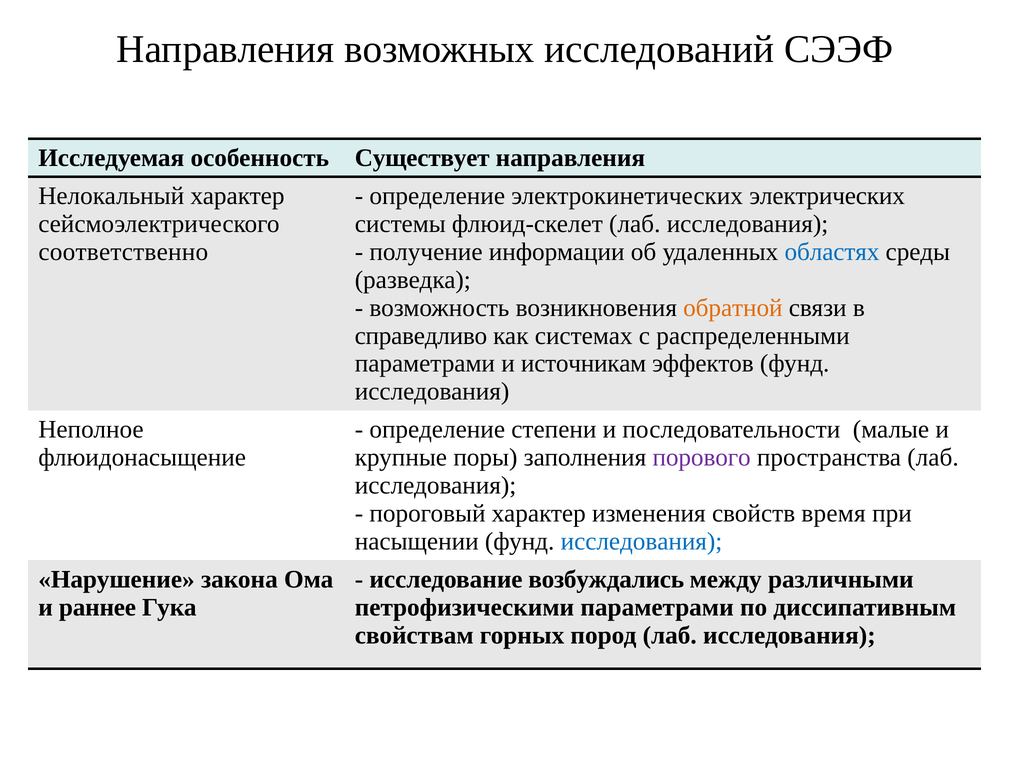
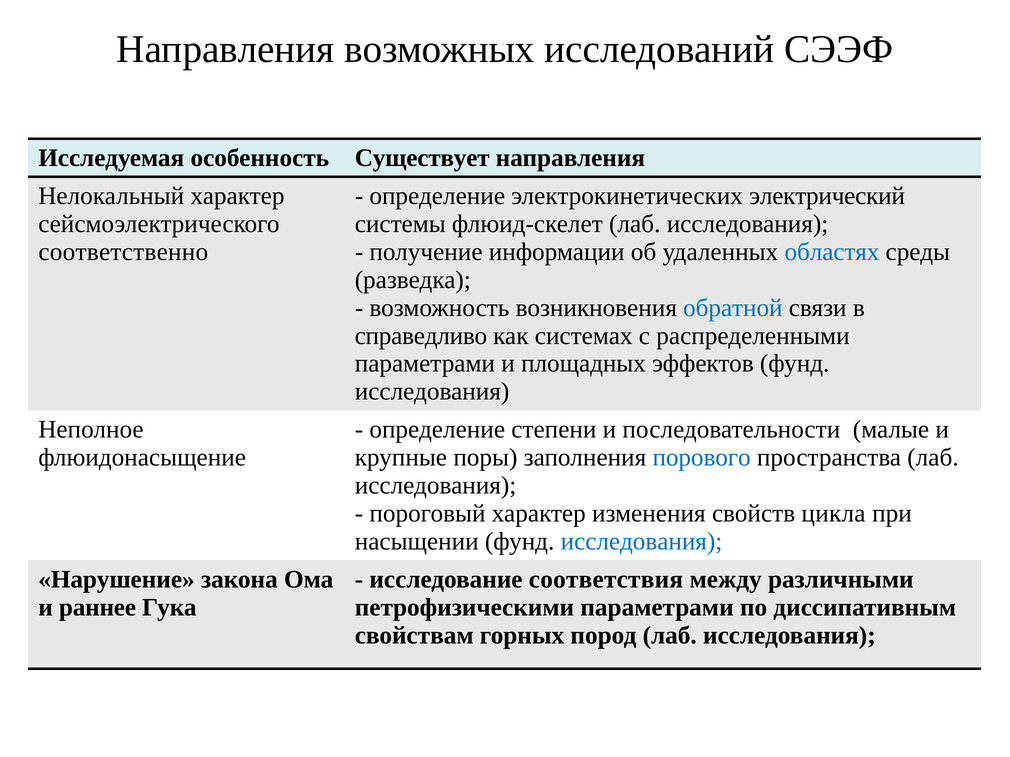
электрических: электрических -> электрический (827, 196)
обратной colour: orange -> blue (733, 308)
источникам: источникам -> площадных (583, 364)
порового colour: purple -> blue (702, 458)
время: время -> цикла (834, 514)
возбуждались: возбуждались -> соответствия (606, 580)
